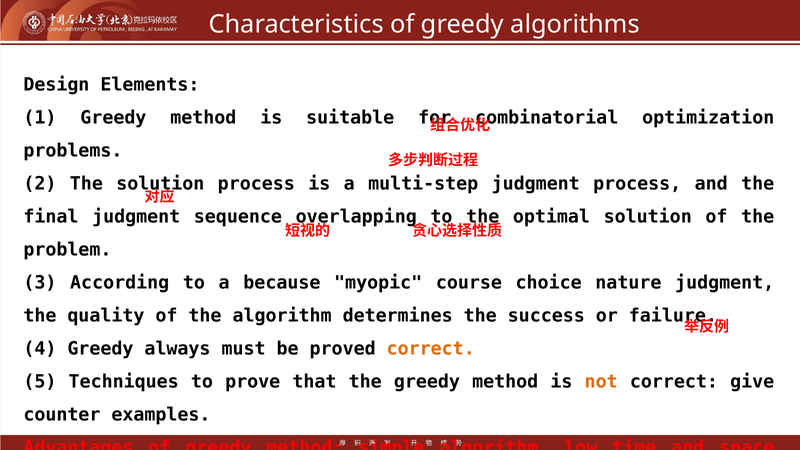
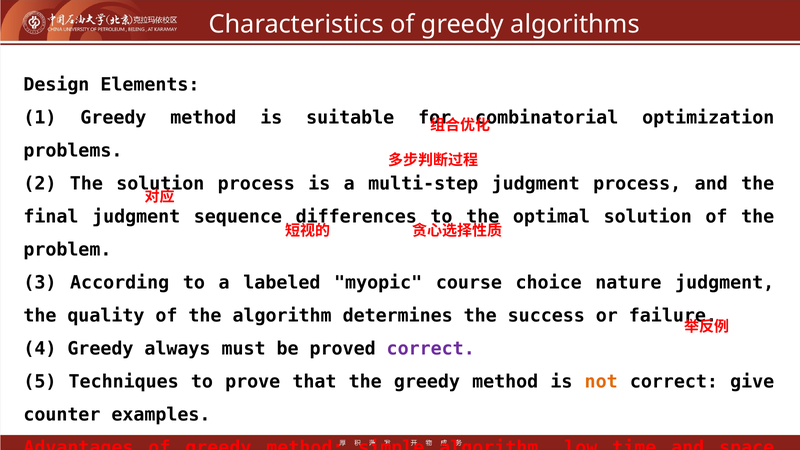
overlapping: overlapping -> differences (356, 217)
because: because -> labeled (282, 283)
correct colour: orange -> purple (431, 349)
